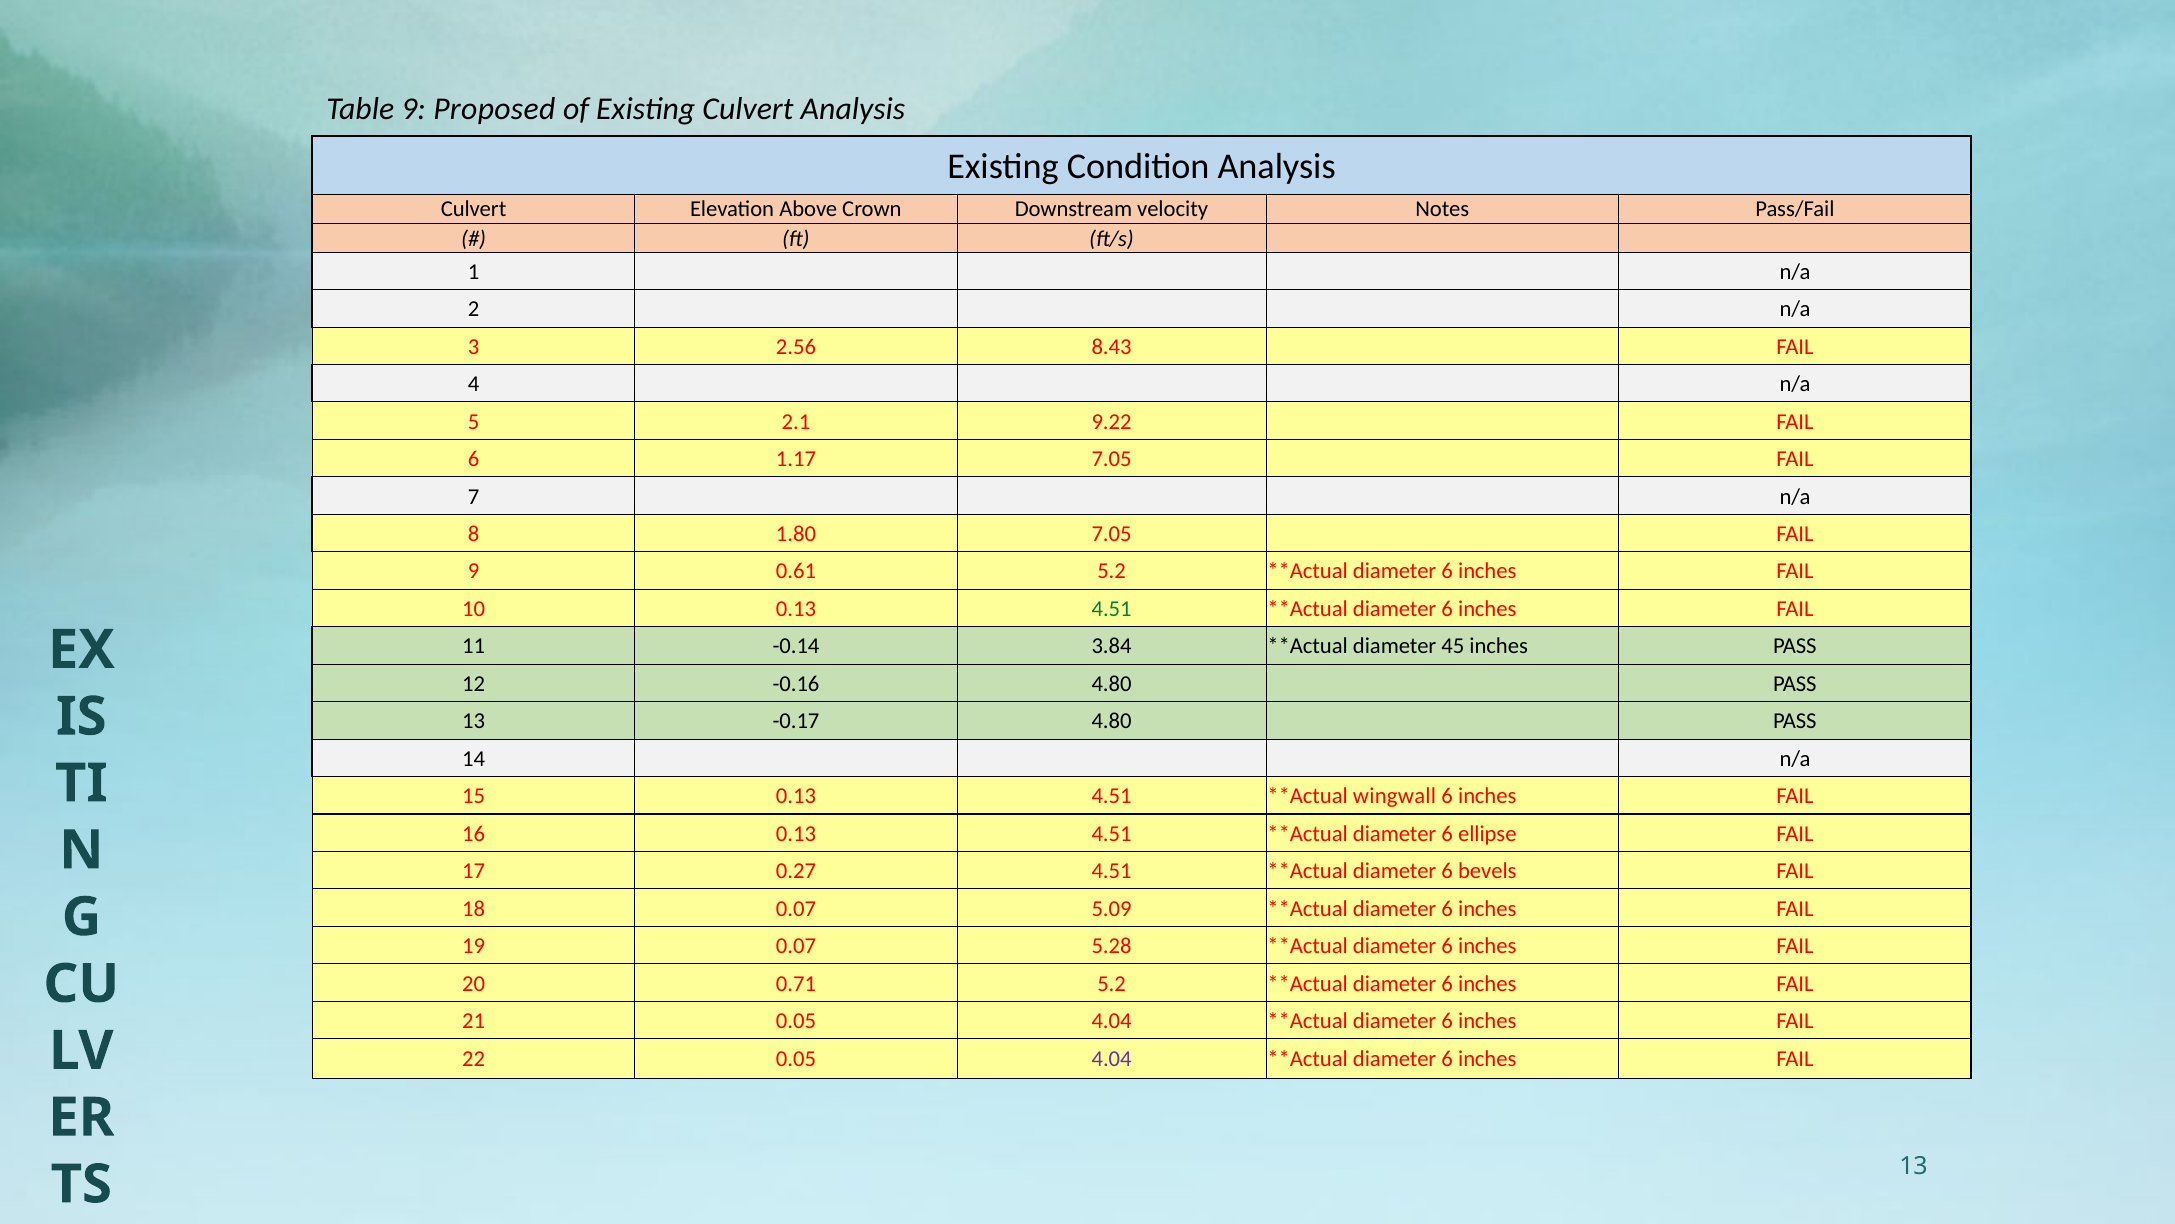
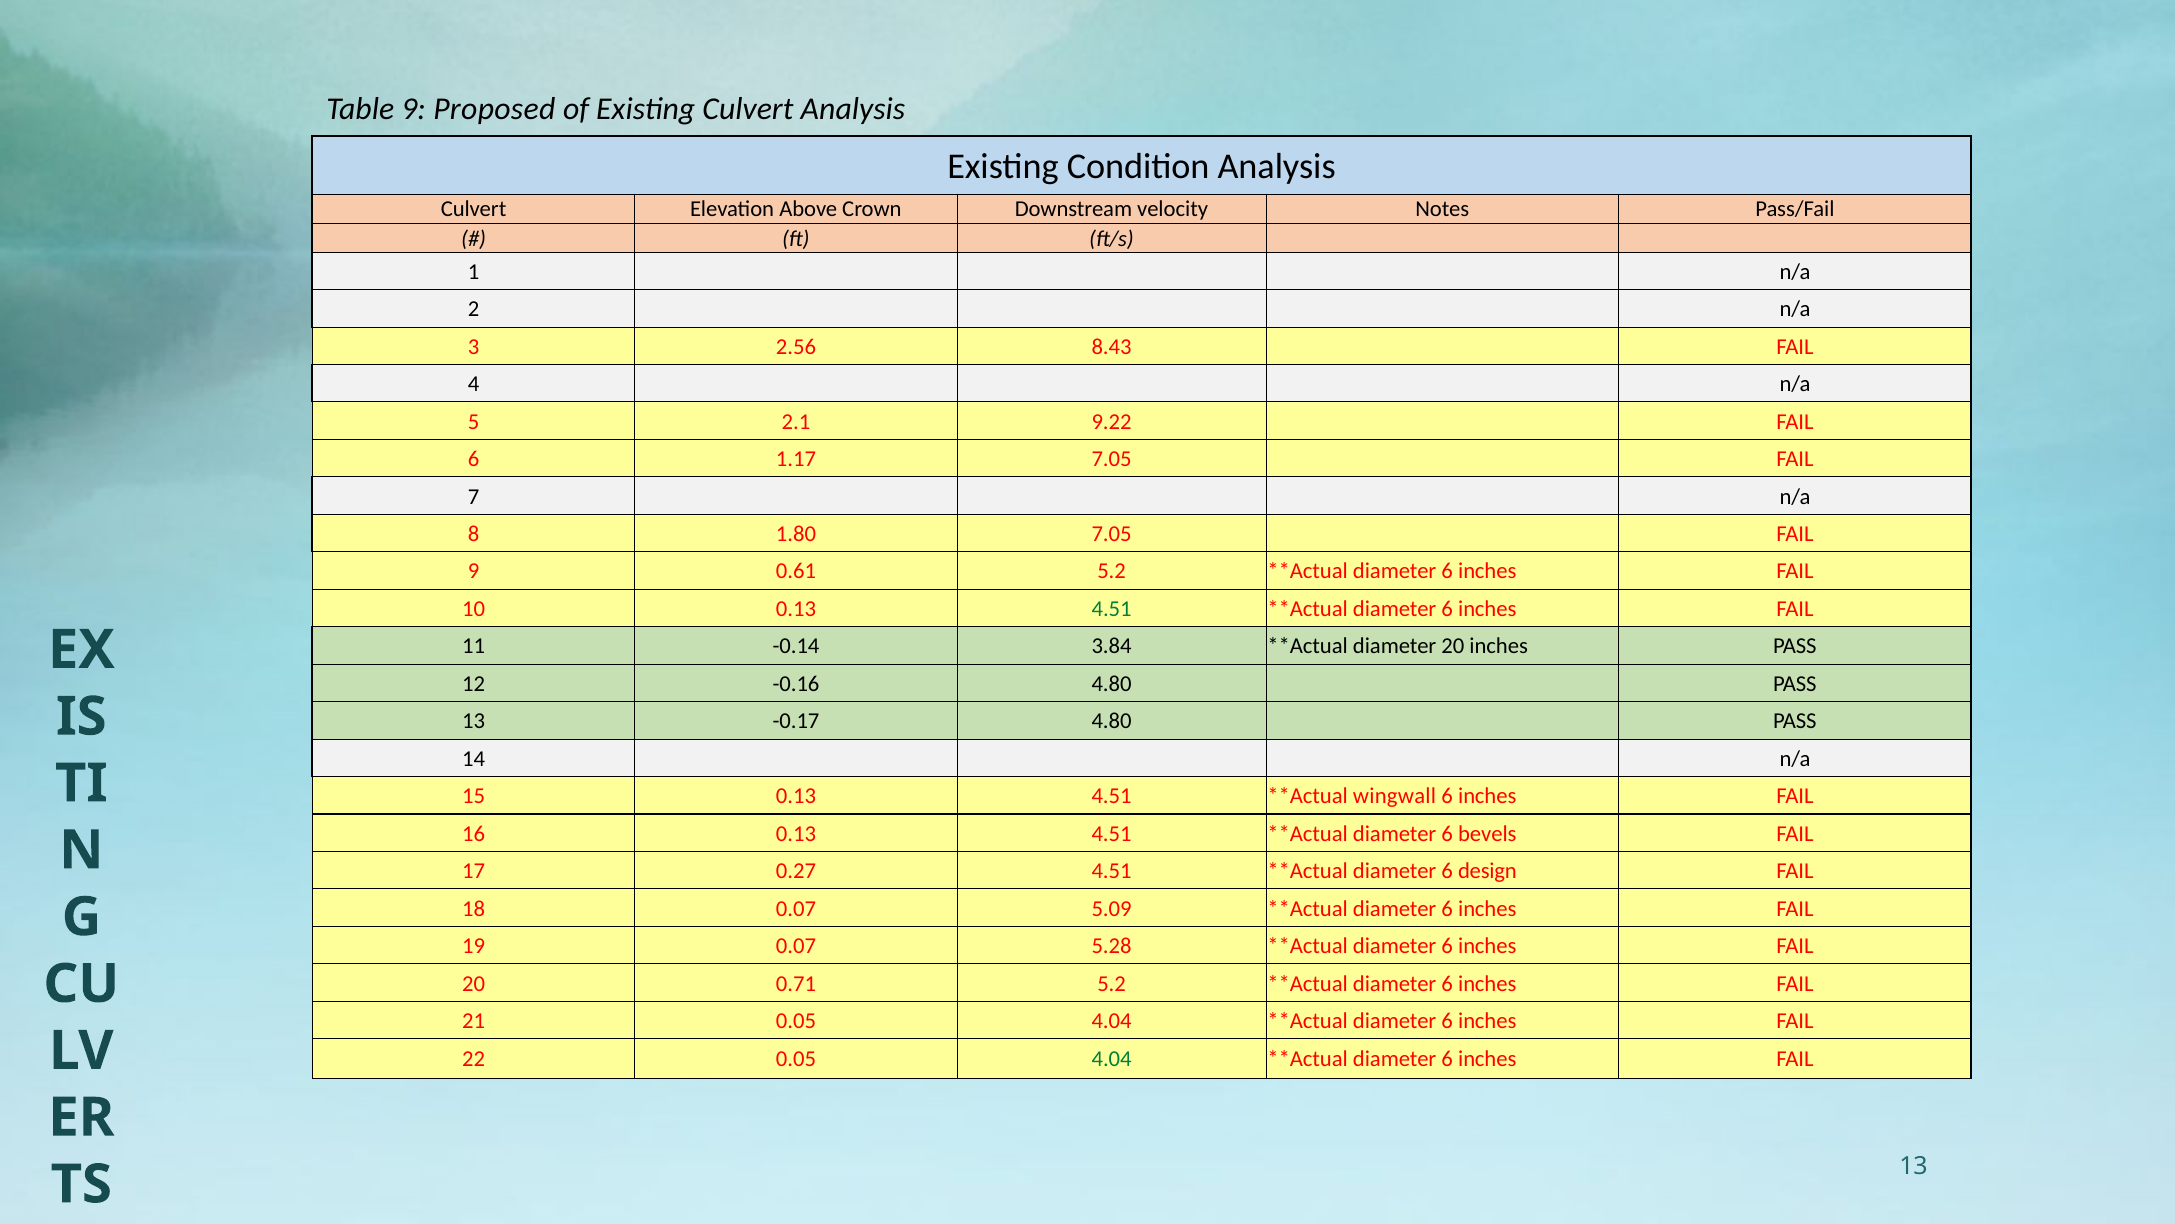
diameter 45: 45 -> 20 (1453, 646)
ellipse: ellipse -> bevels (1487, 834)
bevels: bevels -> design (1487, 871)
4.04 colour: purple -> green (1112, 1059)
